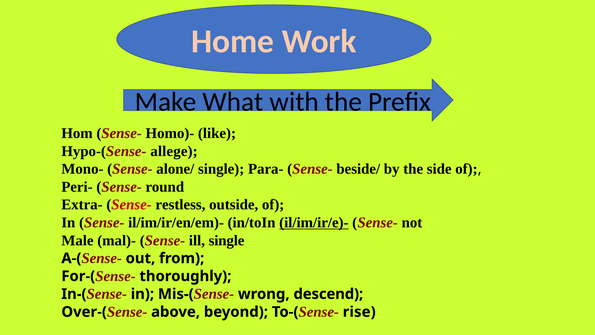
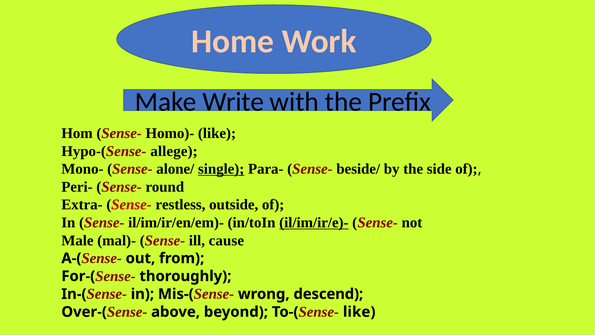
What: What -> Write (233, 102)
single underline: none -> present (221, 169)
ill single: single -> cause (226, 240)
Sense- rise: rise -> like (359, 312)
